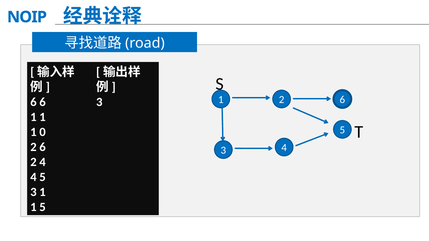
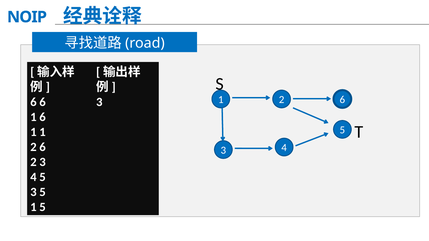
1: 1 -> 6 (43, 117)
1 0: 0 -> 1 (43, 132)
4: 4 -> 3 (43, 162)
3 1: 1 -> 5 (43, 192)
